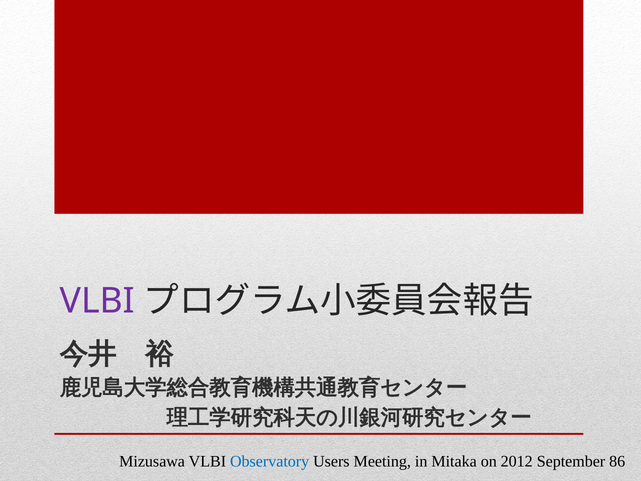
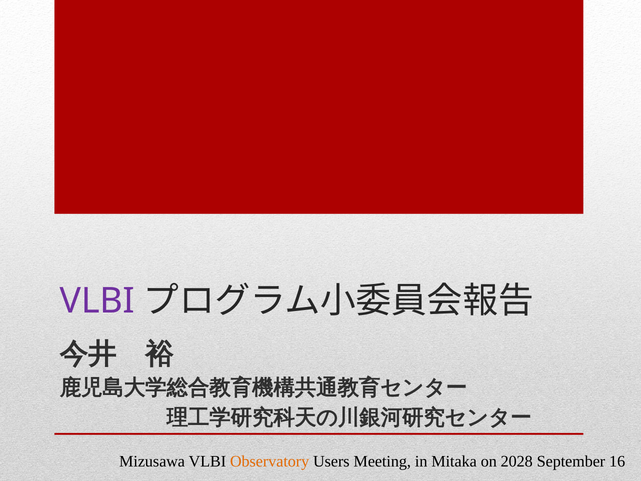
Observatory colour: blue -> orange (270, 461)
2012: 2012 -> 2028 (517, 461)
86: 86 -> 16 (617, 461)
